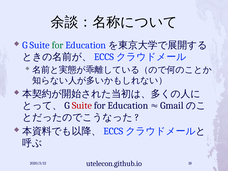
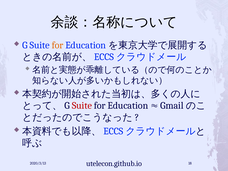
for colour: green -> orange (58, 45)
